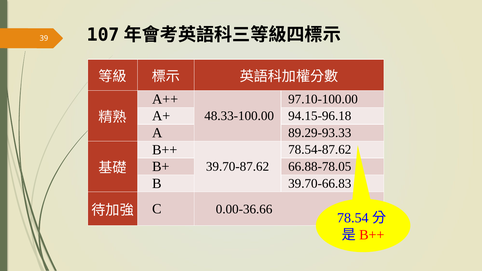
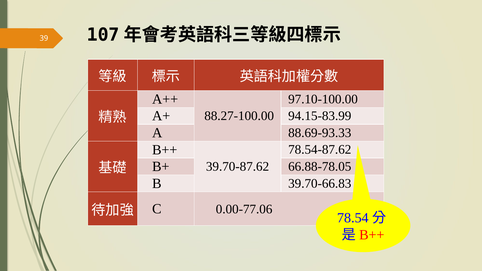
94.15-96.18: 94.15-96.18 -> 94.15-83.99 (320, 116)
48.33-100.00: 48.33-100.00 -> 88.27-100.00 (239, 116)
89.29-93.33: 89.29-93.33 -> 88.69-93.33 (320, 133)
0.00-36.66: 0.00-36.66 -> 0.00-77.06 (244, 209)
